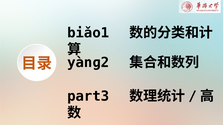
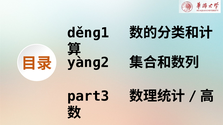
biǎo1: biǎo1 -> děnɡ1 (88, 33)
